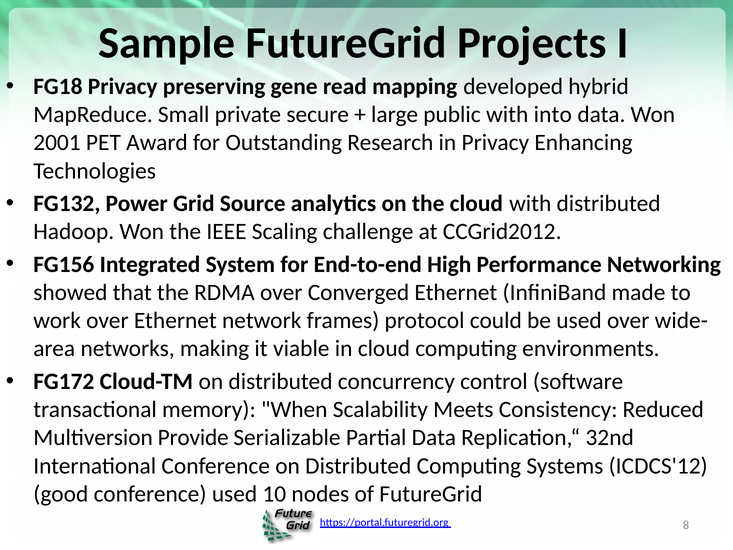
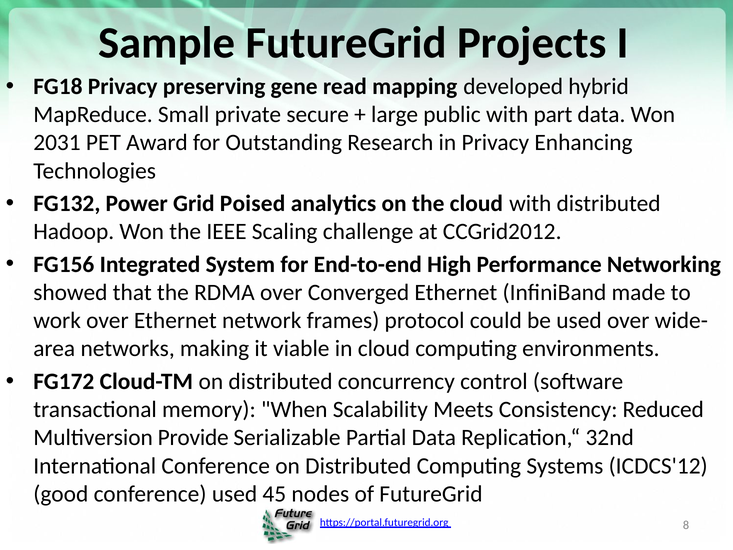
into: into -> part (553, 115)
2001: 2001 -> 2031 (57, 143)
Source: Source -> Poised (253, 204)
10: 10 -> 45 (274, 494)
